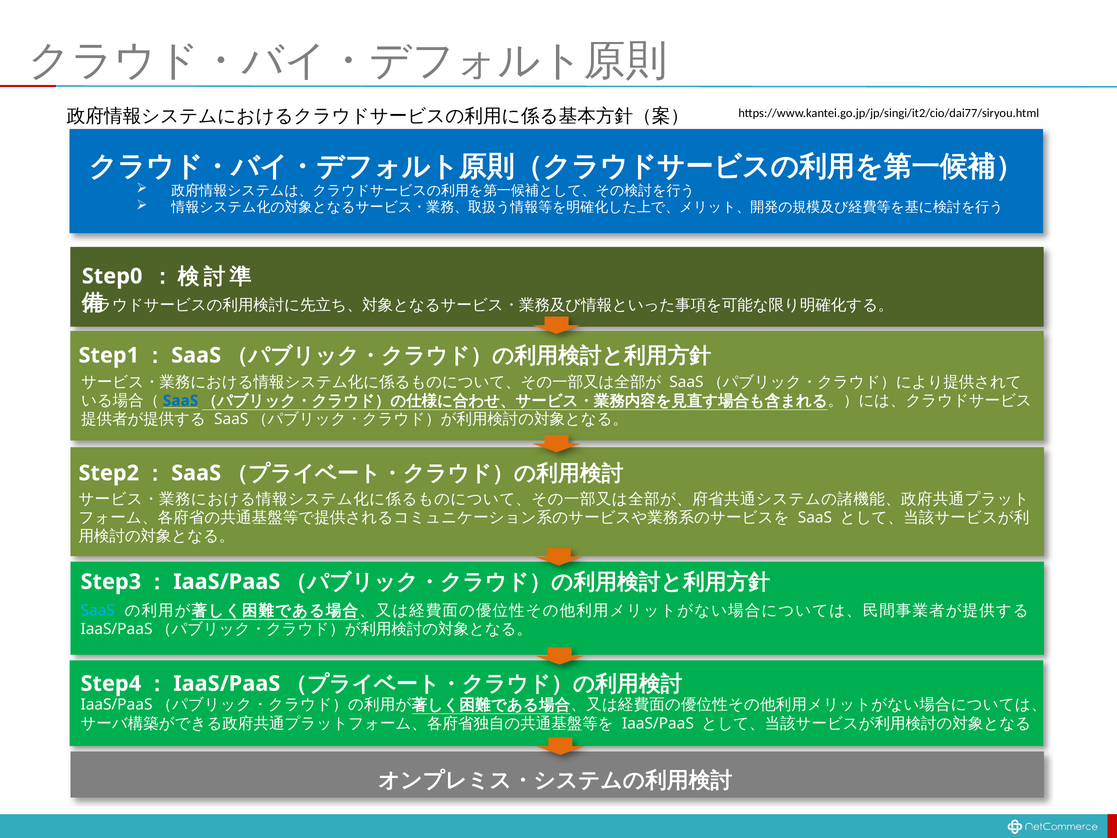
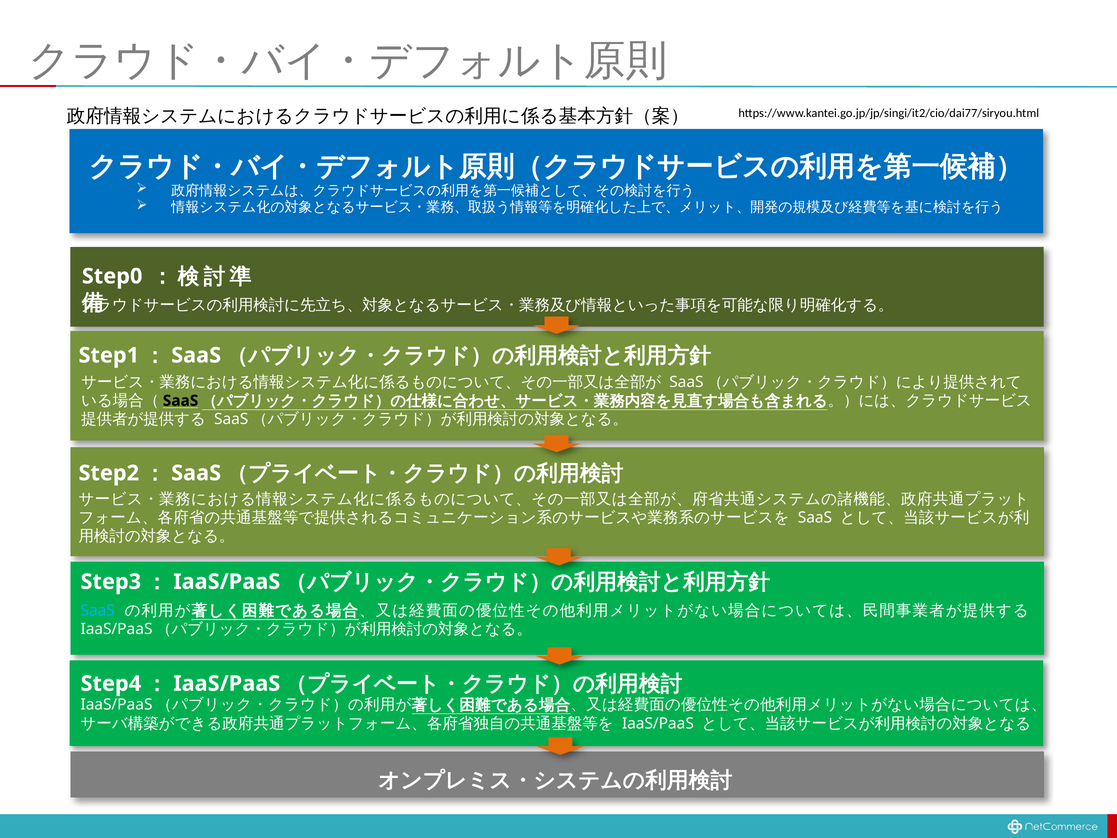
SaaS colour: blue -> black (181, 401)
